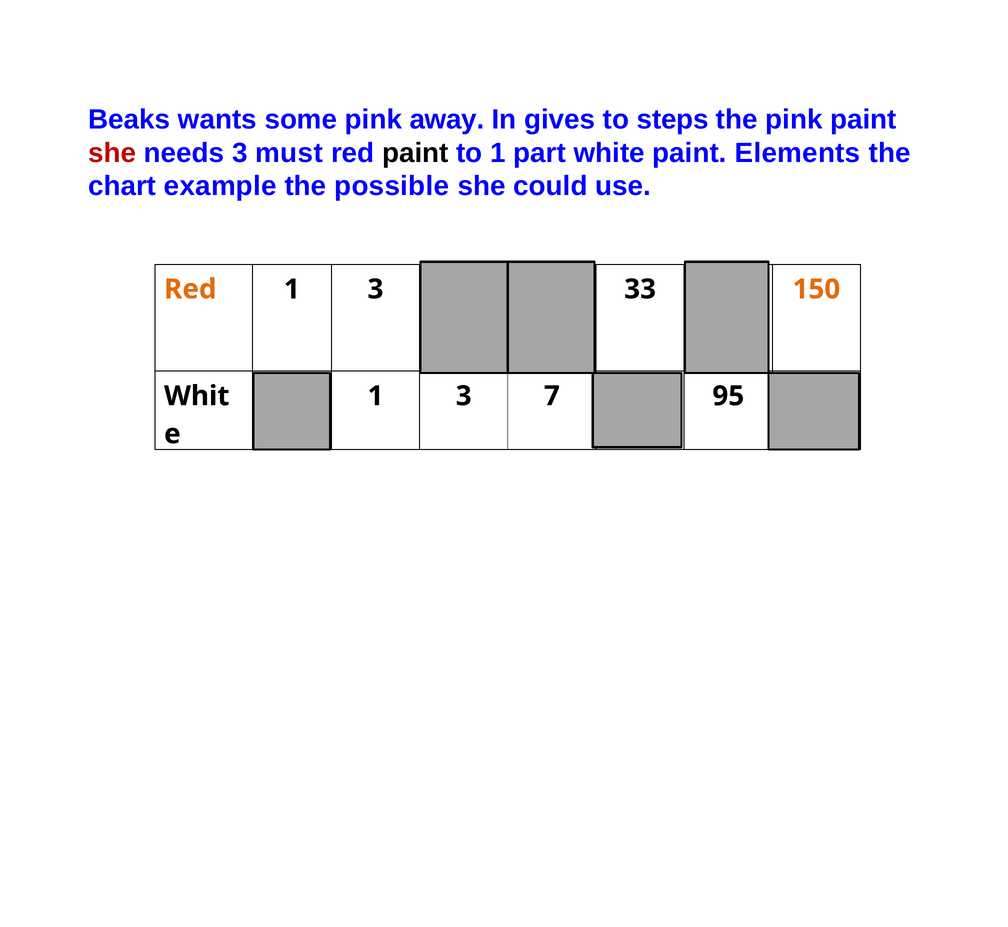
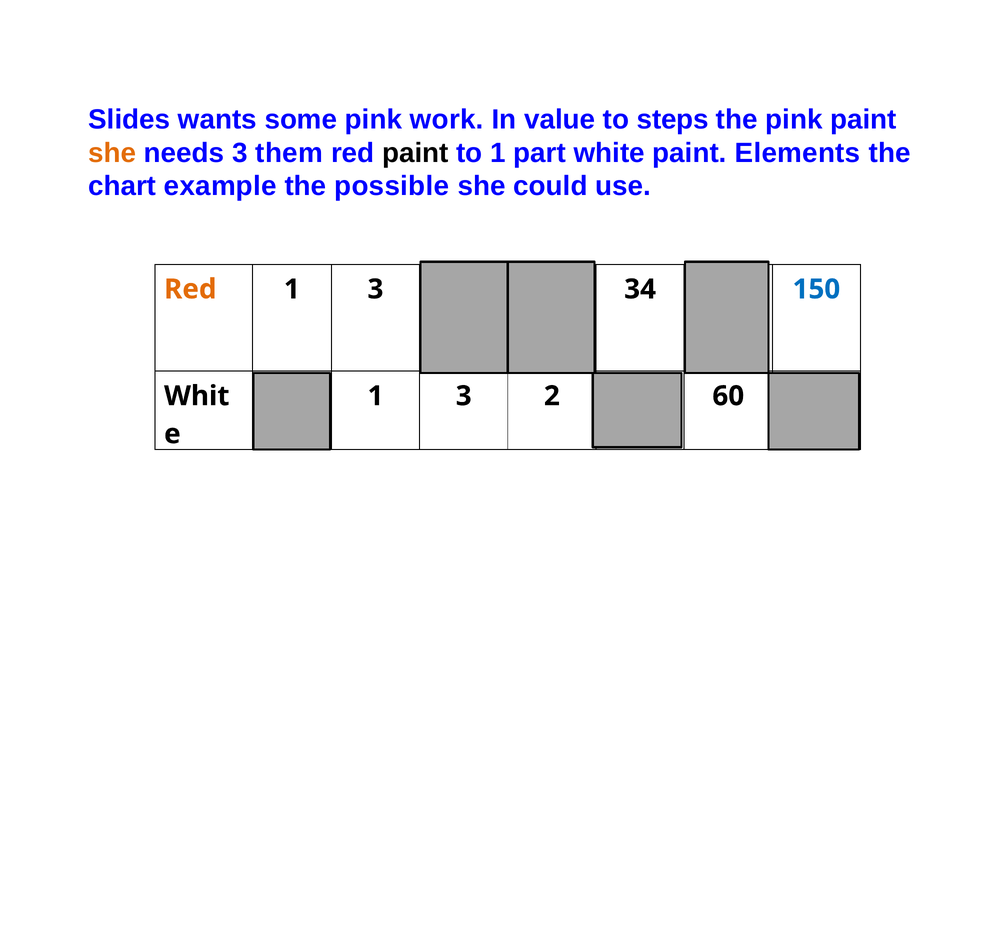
Beaks: Beaks -> Slides (129, 120)
away: away -> work (447, 120)
gives: gives -> value (560, 120)
she colour: red -> orange (112, 153)
must: must -> them (289, 153)
33: 33 -> 34 (640, 289)
150 colour: orange -> blue (816, 289)
7: 7 -> 2 (552, 396)
95: 95 -> 60 (728, 396)
